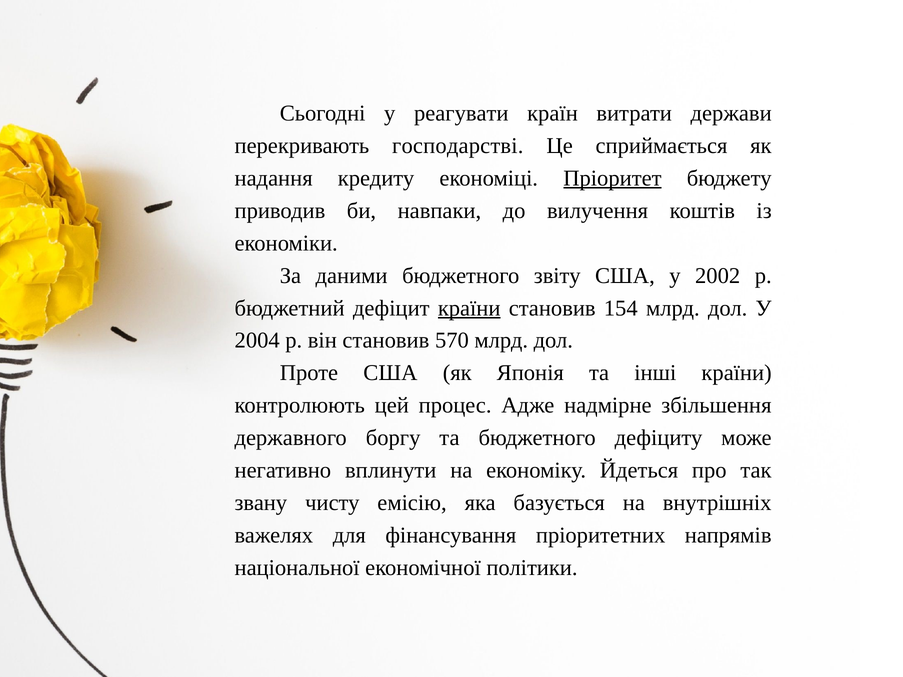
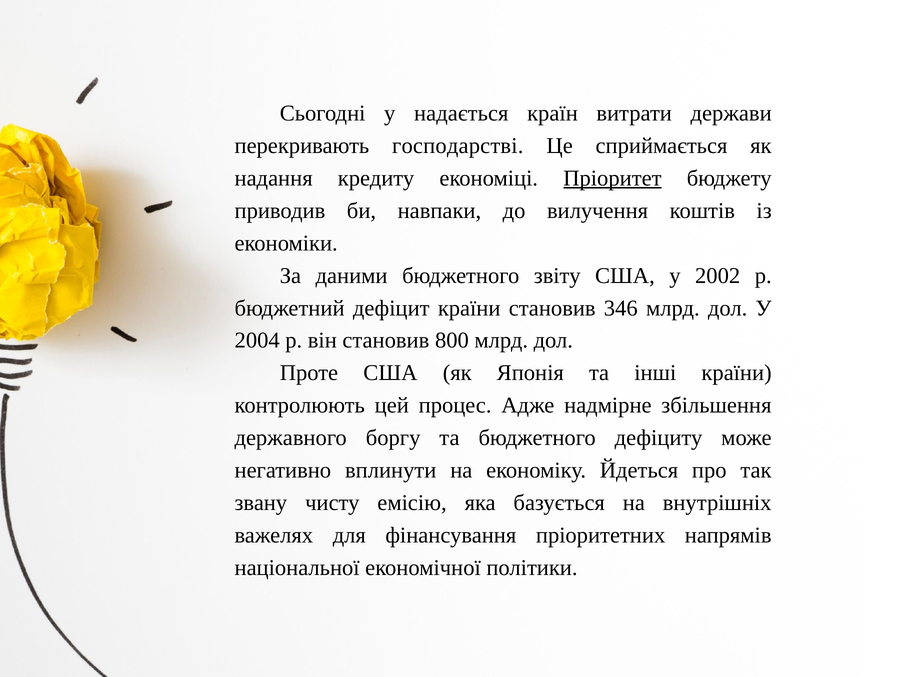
реагувати: реагувати -> надається (461, 113)
країни underline: present -> none (469, 308)
154: 154 -> 346 (621, 308)
570: 570 -> 800 (452, 341)
